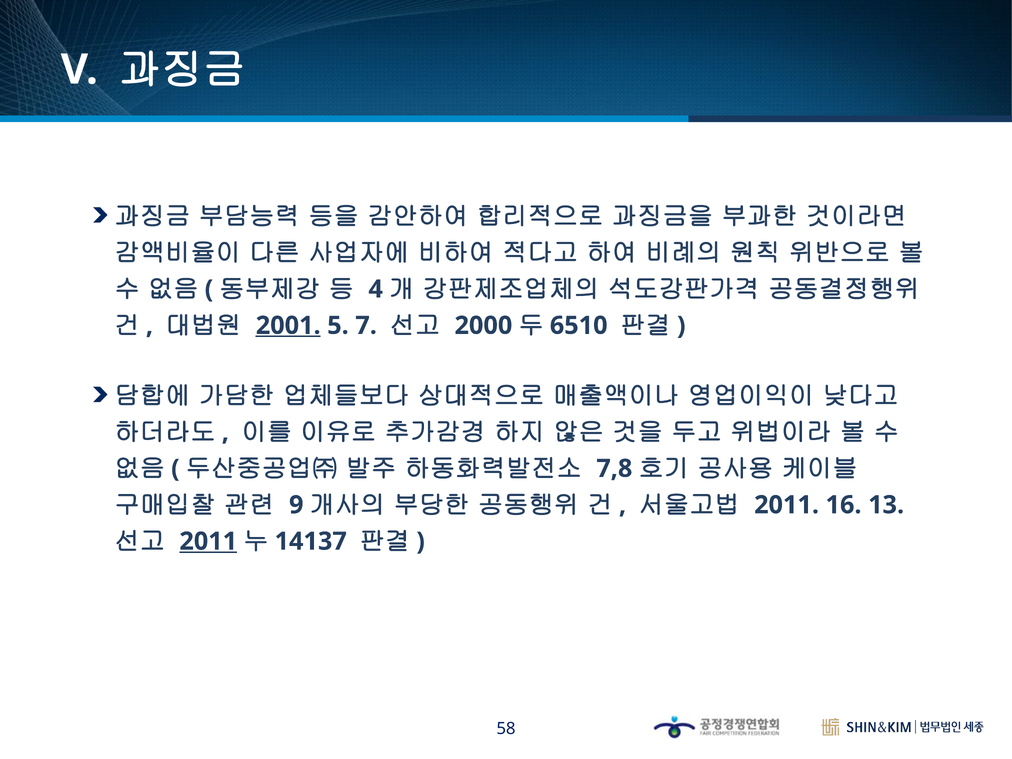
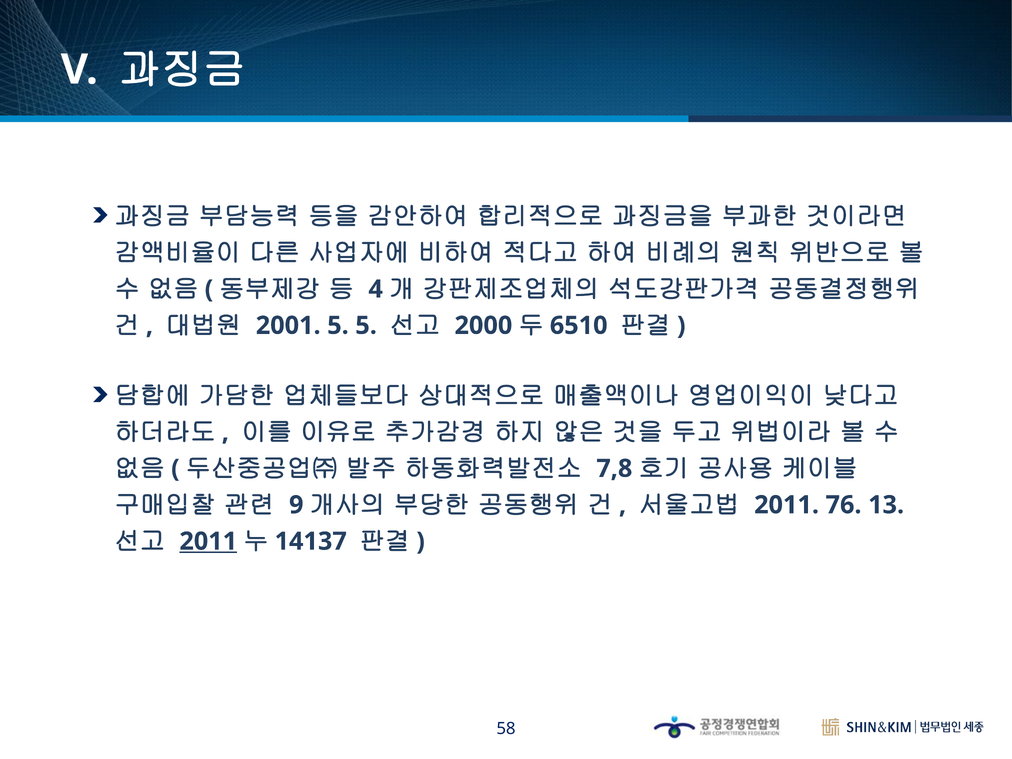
2001 underline: present -> none (288, 326)
5 7: 7 -> 5 (366, 326)
16: 16 -> 76 (844, 505)
